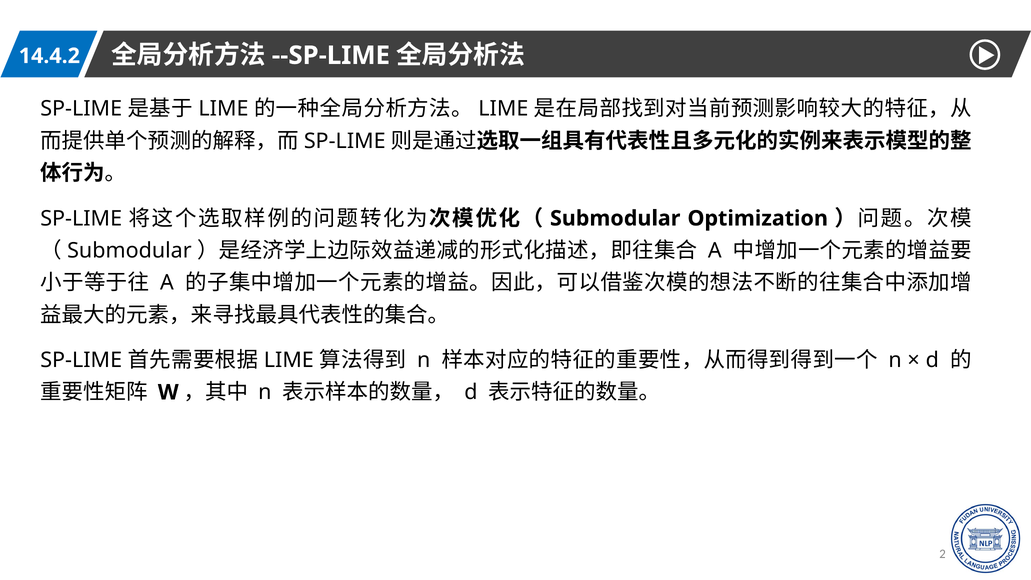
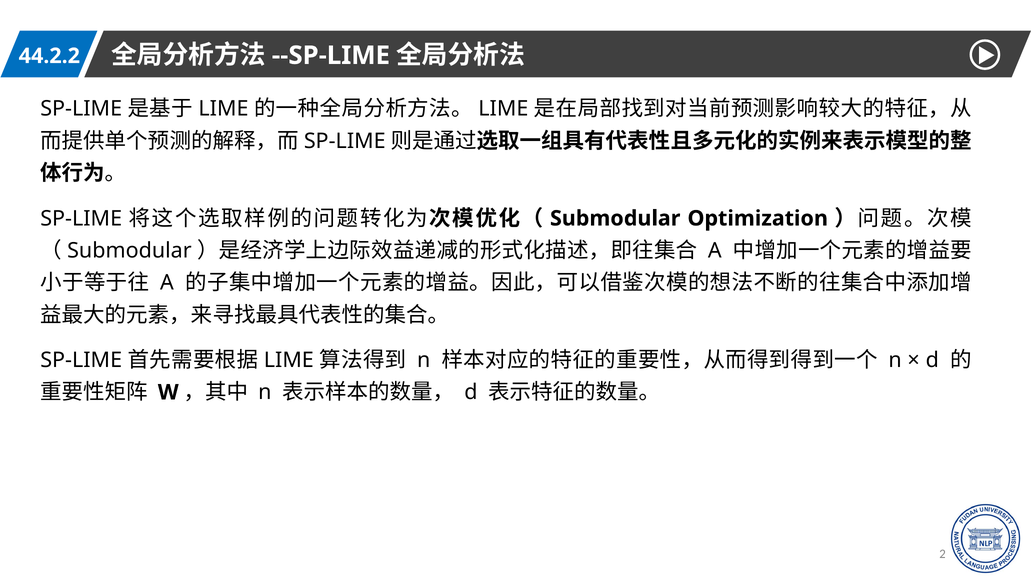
14.4.2: 14.4.2 -> 44.2.2 (49, 56)
